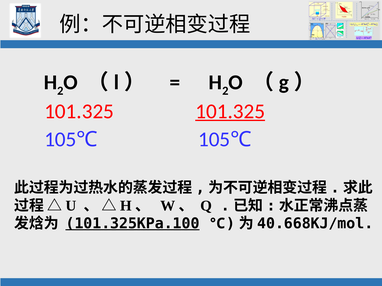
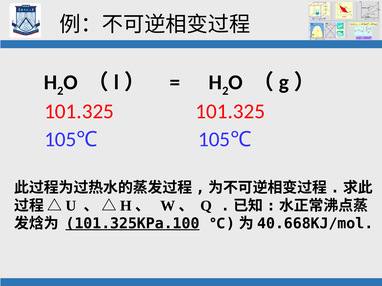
101.325 underline: present -> none (230, 111)
